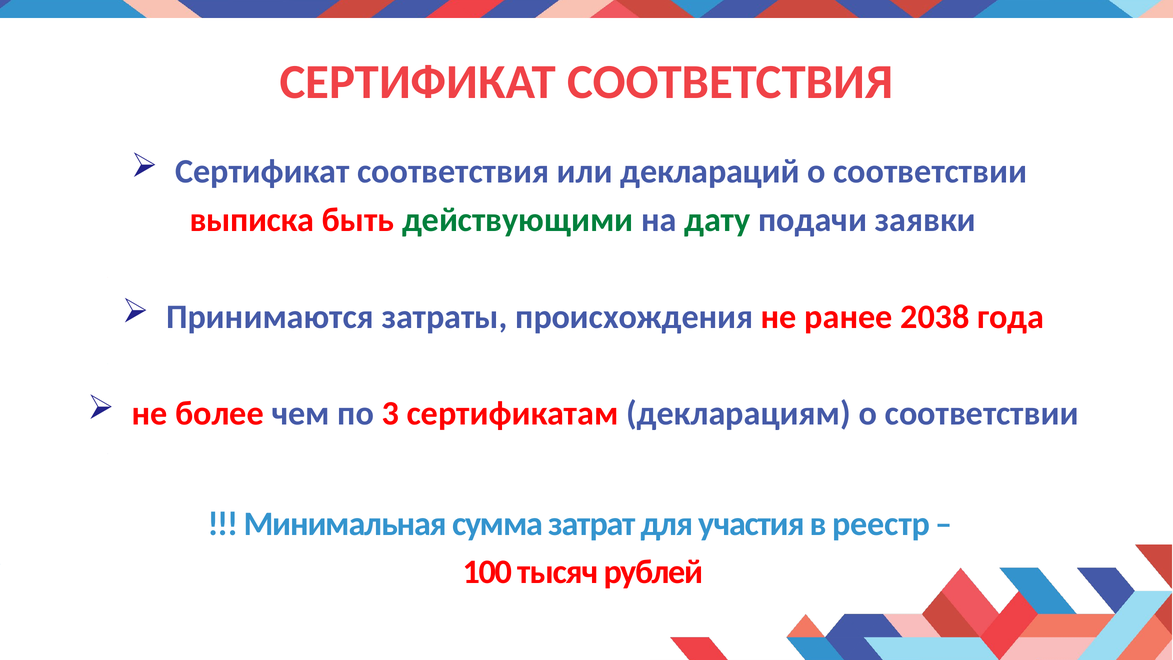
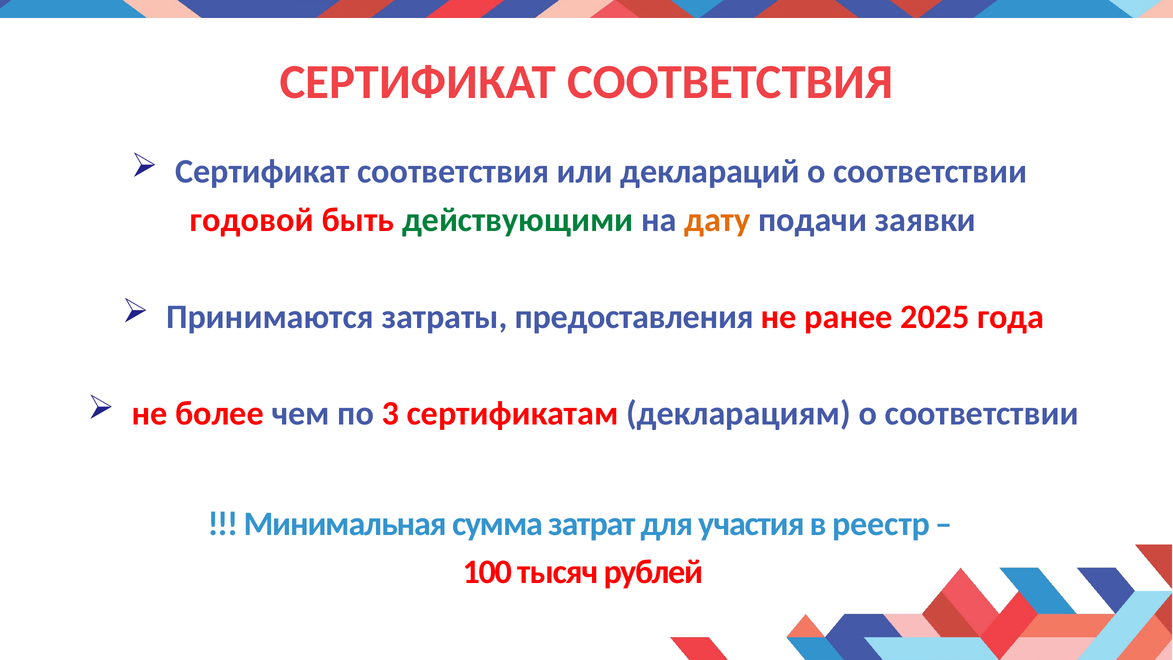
выписка: выписка -> годовой (252, 220)
дату colour: green -> orange (717, 220)
происхождения: происхождения -> предоставления (634, 317)
2038: 2038 -> 2025 (935, 317)
